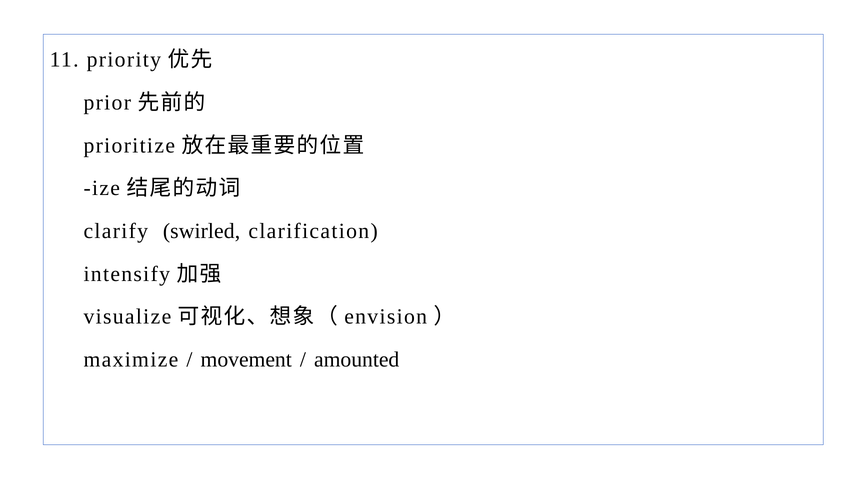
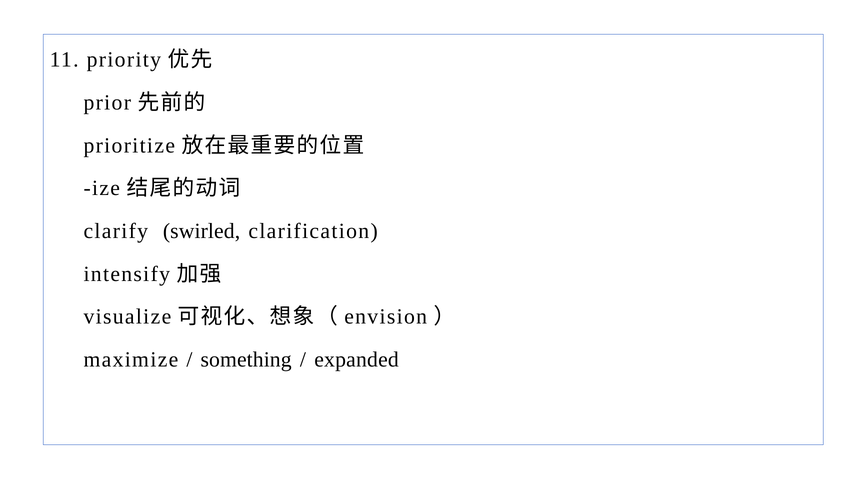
movement: movement -> something (246, 359)
amounted: amounted -> expanded (357, 359)
